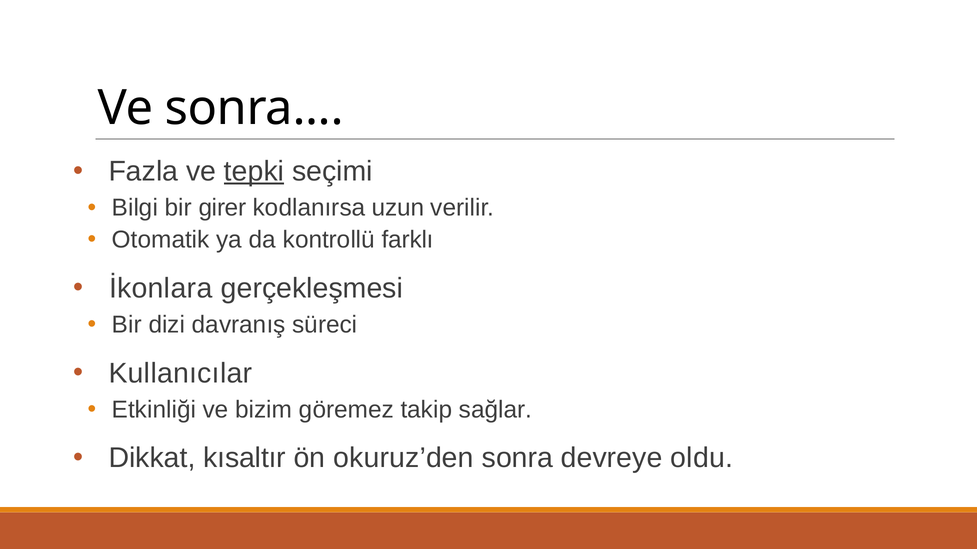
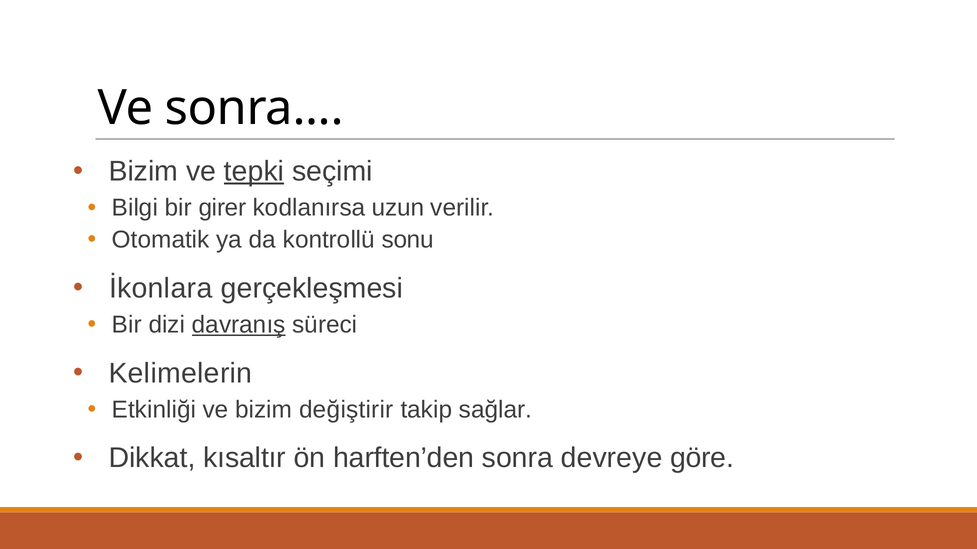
Fazla: Fazla -> Bizim (143, 172)
farklı: farklı -> sonu (408, 240)
davranış underline: none -> present (239, 325)
Kullanıcılar: Kullanıcılar -> Kelimelerin (180, 374)
göremez: göremez -> değiştirir (346, 410)
okuruz’den: okuruz’den -> harften’den (404, 459)
oldu: oldu -> göre (702, 459)
